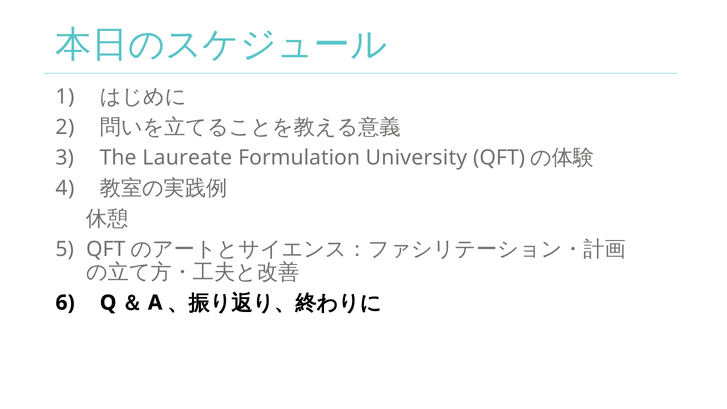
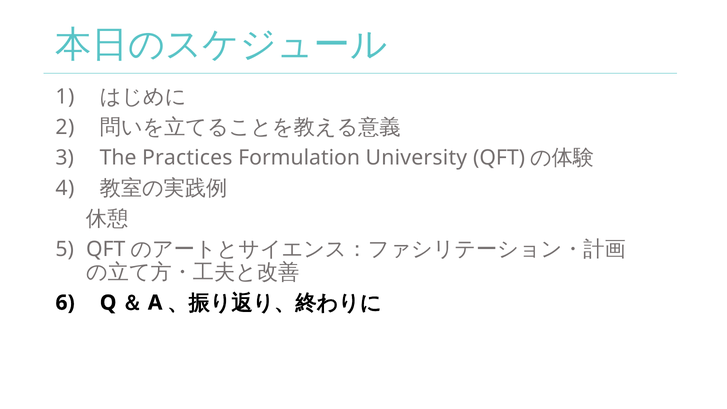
Laureate: Laureate -> Practices (187, 158)
